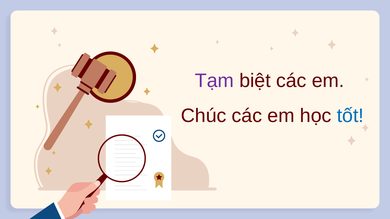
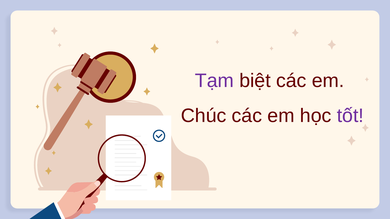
tốt colour: blue -> purple (350, 116)
